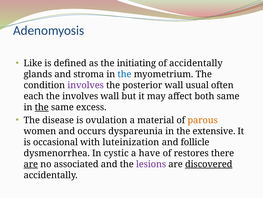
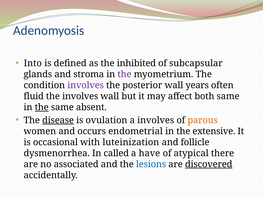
Like: Like -> Into (33, 63)
initiating: initiating -> inhibited (136, 63)
of accidentally: accidentally -> subcapsular (196, 63)
the colour: blue -> purple (124, 74)
usual: usual -> years (197, 85)
each: each -> fluid (34, 96)
excess: excess -> absent (91, 107)
disease underline: none -> present (58, 120)
a material: material -> involves (156, 120)
dyspareunia: dyspareunia -> endometrial (136, 131)
cystic: cystic -> called (116, 153)
restores: restores -> atypical (191, 153)
are underline: present -> none (31, 164)
lesions colour: purple -> blue (151, 164)
